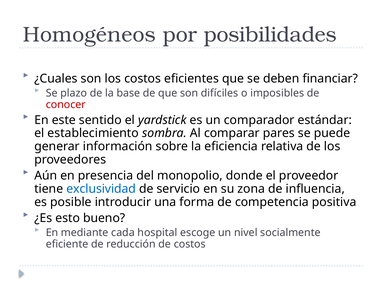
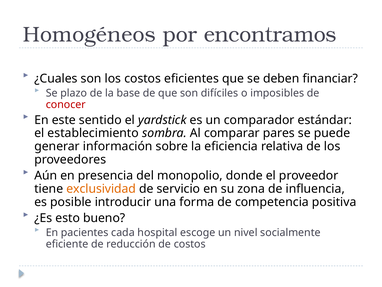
posibilidades: posibilidades -> encontramos (270, 35)
exclusividad colour: blue -> orange (101, 189)
mediante: mediante -> pacientes (85, 232)
